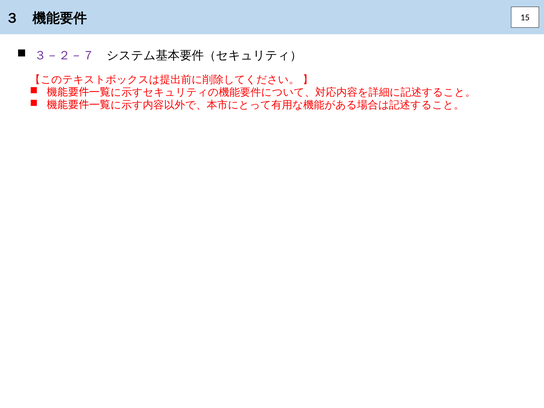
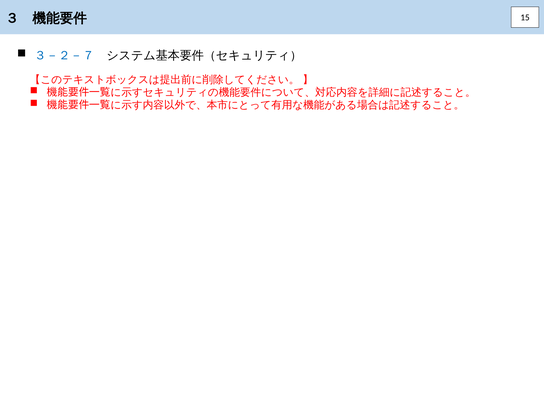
３－２－７ colour: purple -> blue (64, 55)
